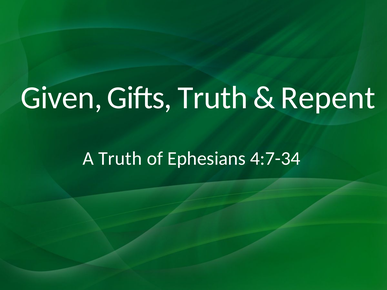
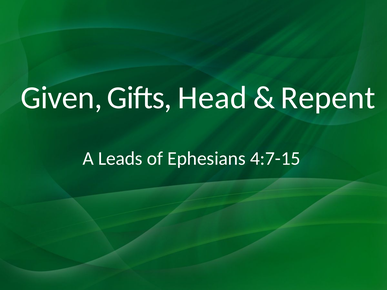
Gifts Truth: Truth -> Head (212, 98)
A Truth: Truth -> Leads (120, 159)
4:7-34: 4:7-34 -> 4:7-15 (275, 159)
